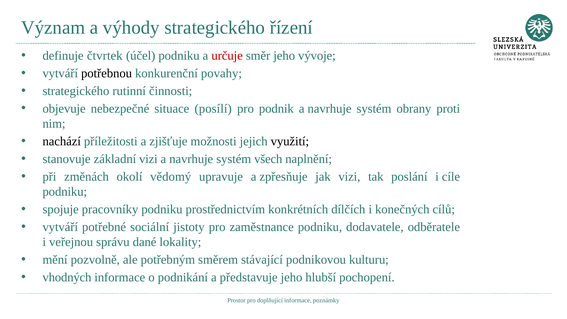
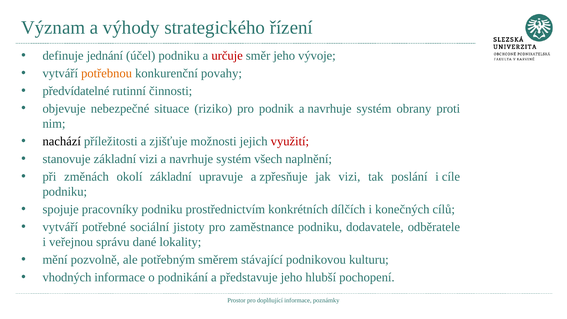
čtvrtek: čtvrtek -> jednání (105, 56)
potřebnou colour: black -> orange (107, 73)
strategického: strategického -> předvídatelné (76, 91)
posílí: posílí -> riziko (213, 109)
využití colour: black -> red (290, 141)
okolí vědomý: vědomý -> základní (171, 177)
